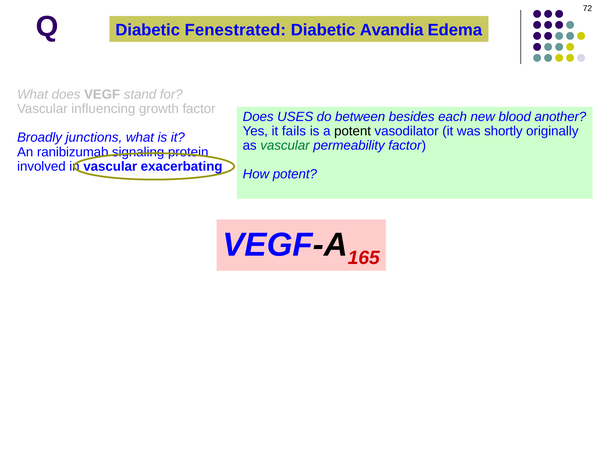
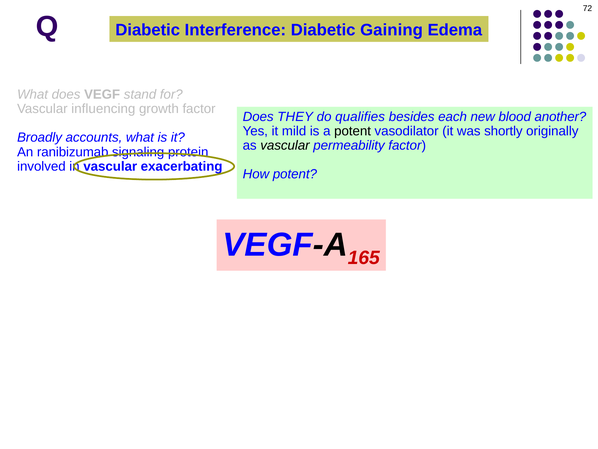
Fenestrated: Fenestrated -> Interference (235, 30)
Avandia: Avandia -> Gaining (392, 30)
USES: USES -> THEY (295, 117)
between: between -> qualifies (360, 117)
fails: fails -> mild (294, 131)
junctions: junctions -> accounts (94, 137)
vascular colour: green -> black (285, 145)
